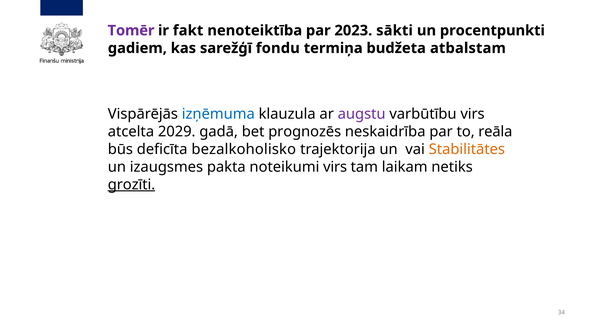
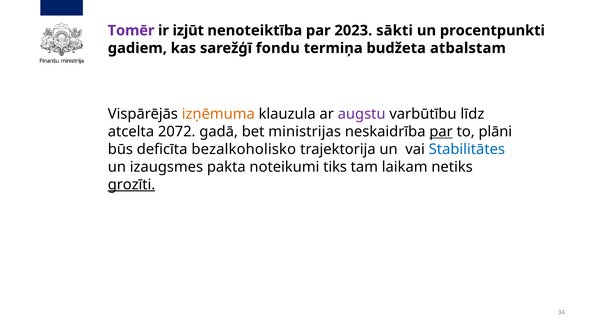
fakt: fakt -> izjūt (188, 31)
izņēmuma colour: blue -> orange (218, 114)
varbūtību virs: virs -> līdz (472, 114)
2029: 2029 -> 2072 (177, 132)
prognozēs: prognozēs -> ministrijas (305, 132)
par underline: none -> present (441, 132)
reāla: reāla -> plāni (495, 132)
Stabilitātes colour: orange -> blue (467, 149)
noteikumi virs: virs -> tiks (335, 167)
